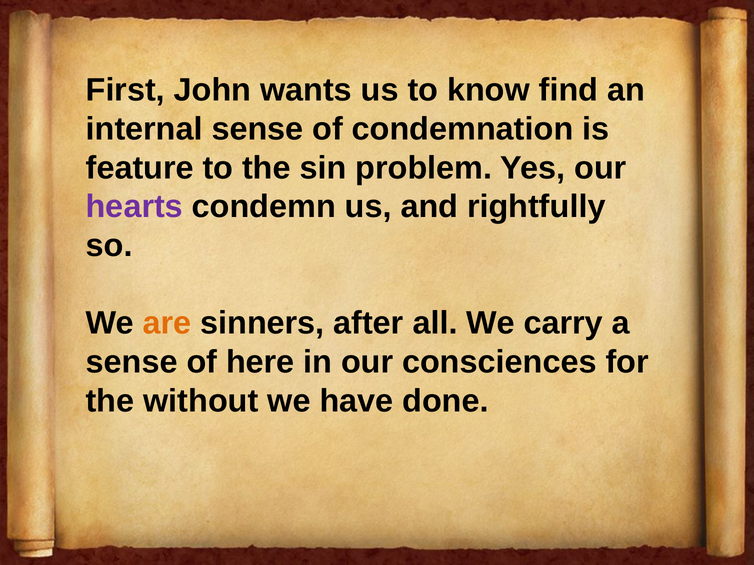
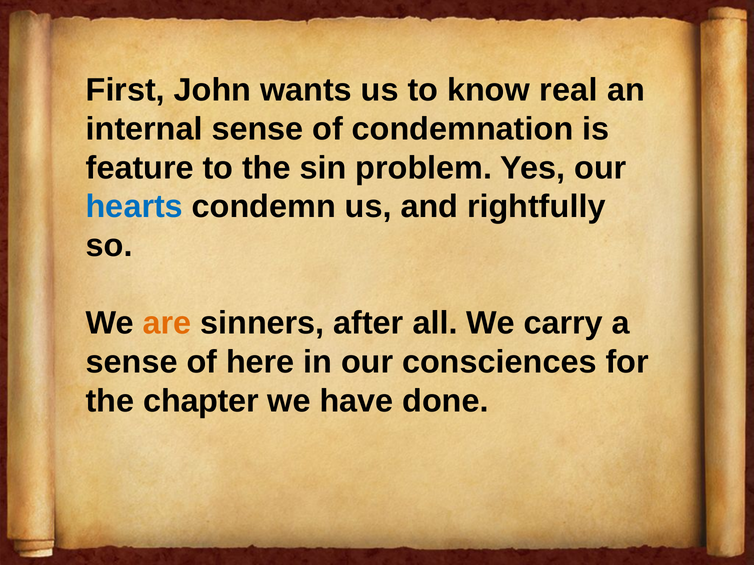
find: find -> real (568, 90)
hearts colour: purple -> blue (134, 207)
without: without -> chapter (201, 401)
